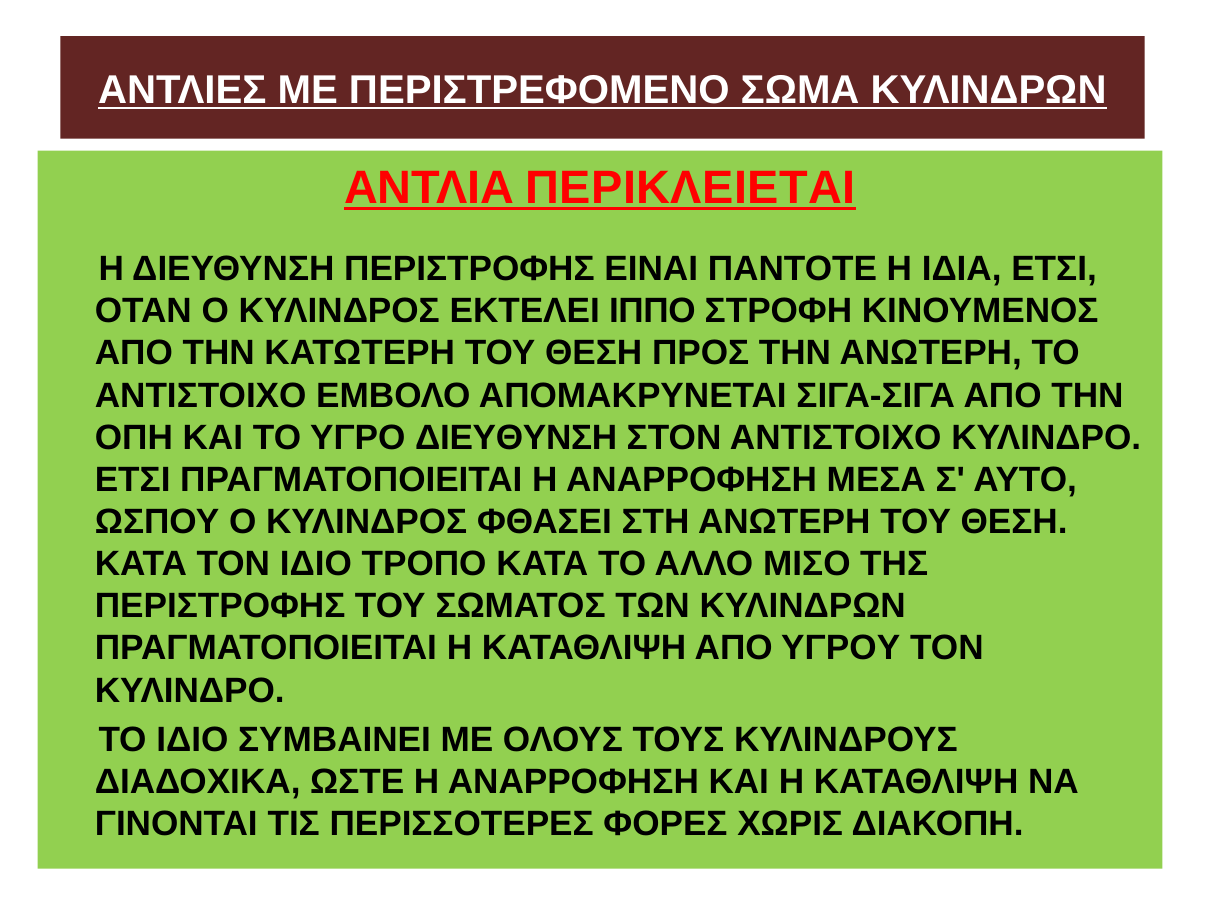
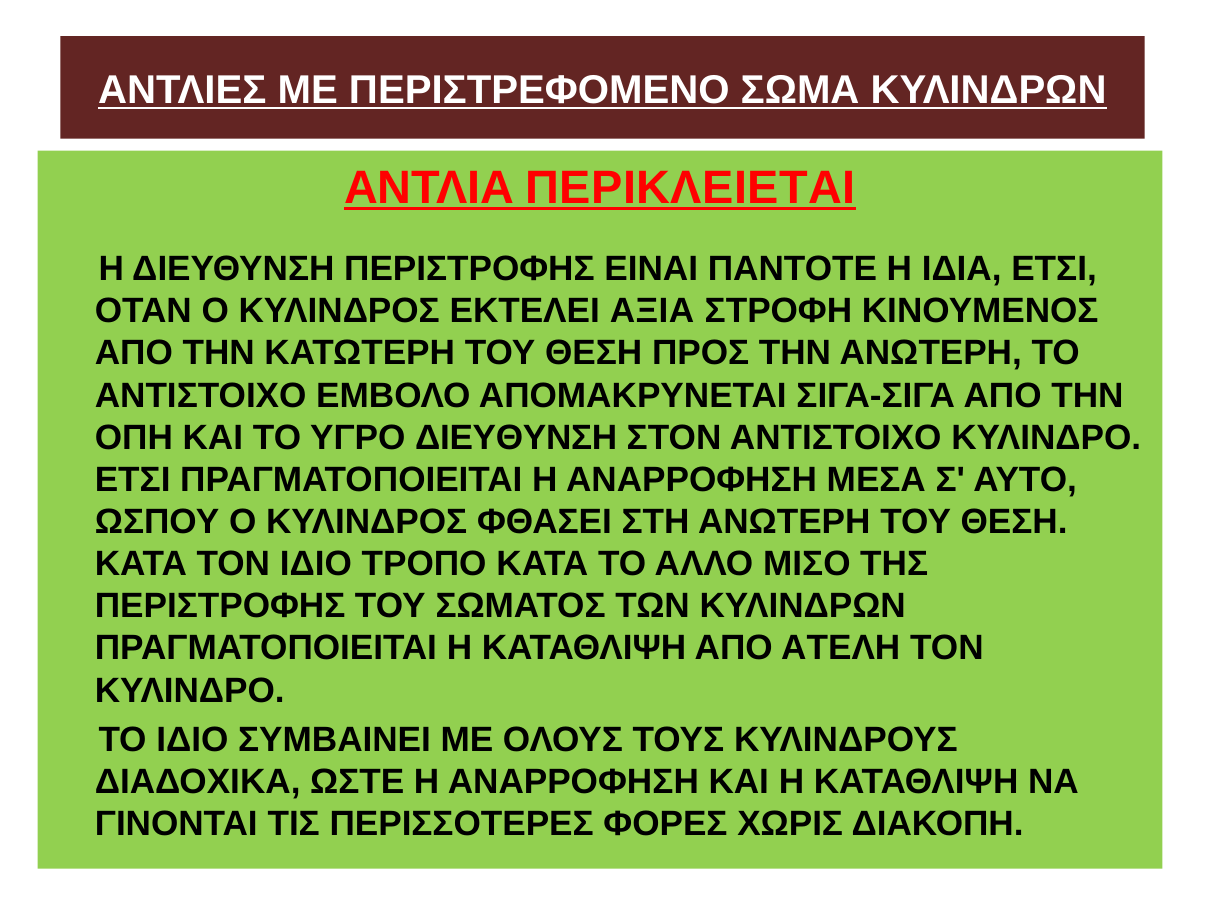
ΙΠΠΟ: ΙΠΠΟ -> ΑΞΙΑ (652, 311)
ΥΓΡΟΥ: ΥΓΡΟΥ -> ΑΤΕΛΗ (841, 649)
